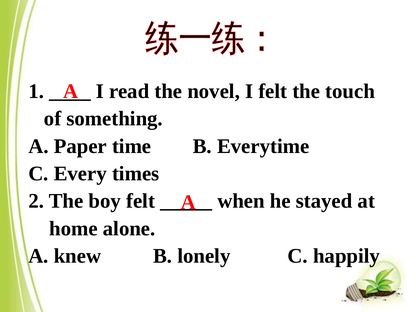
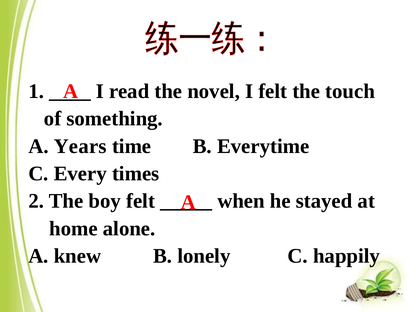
Paper: Paper -> Years (80, 146)
